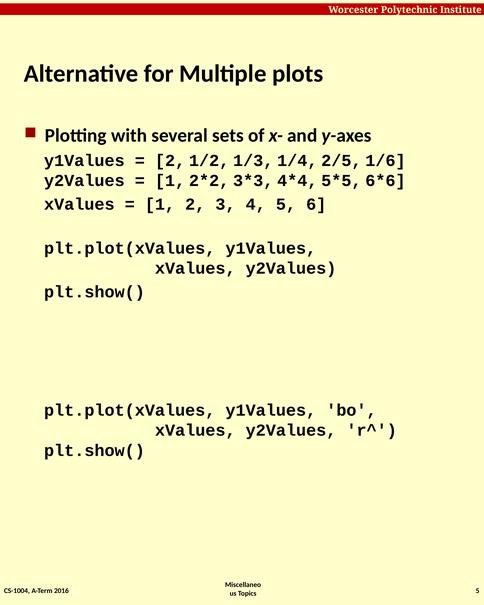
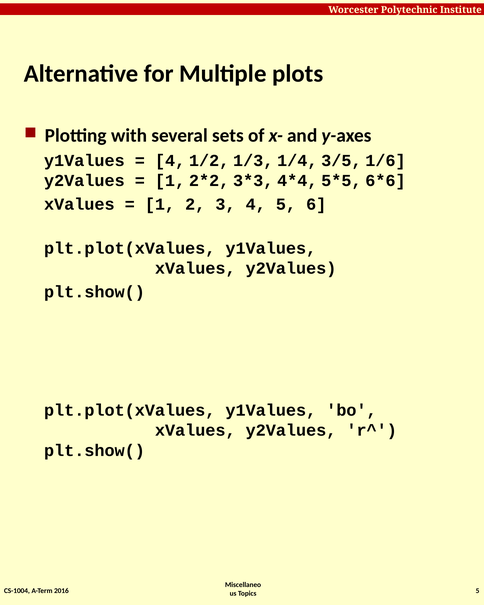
2: 2 -> 4 (170, 160)
2/5: 2/5 -> 3/5 (341, 160)
